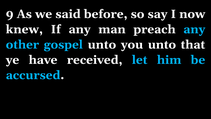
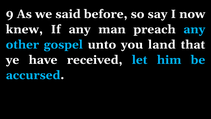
you unto: unto -> land (162, 45)
